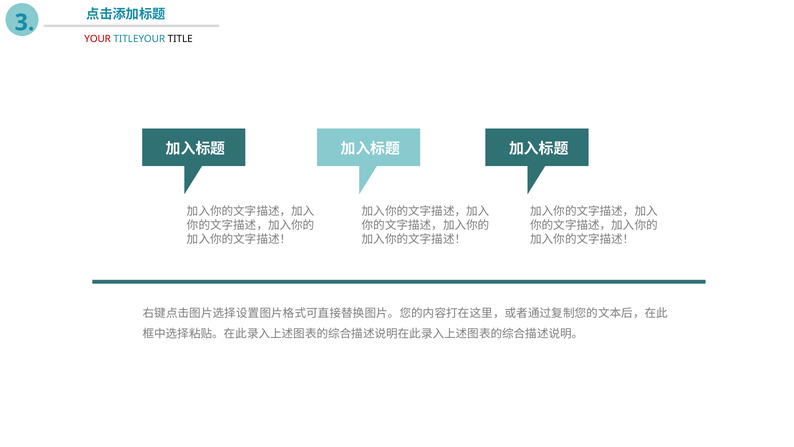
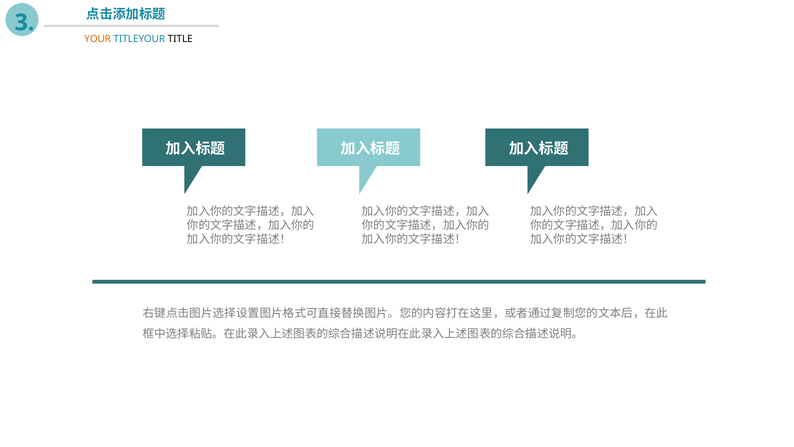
YOUR colour: red -> orange (98, 39)
